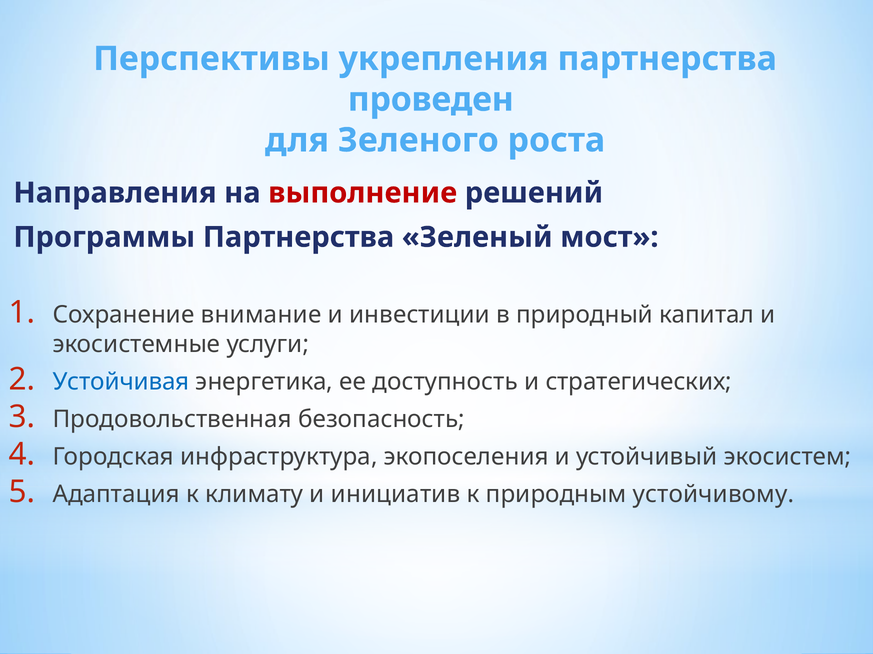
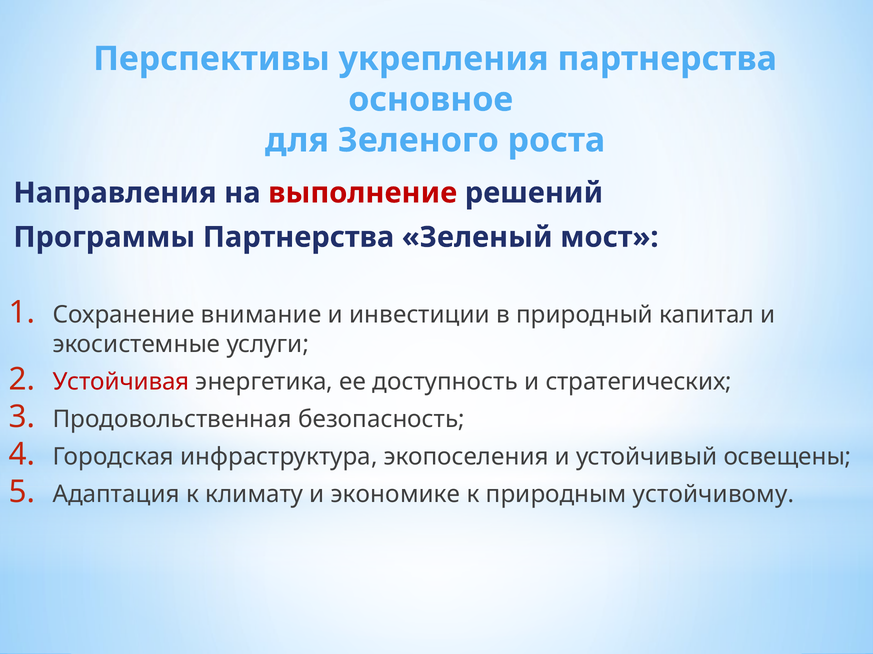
проведен: проведен -> основное (431, 100)
Устойчивая colour: blue -> red (121, 382)
экосистем: экосистем -> освещены (788, 457)
инициатив: инициатив -> экономике (396, 495)
